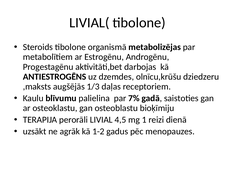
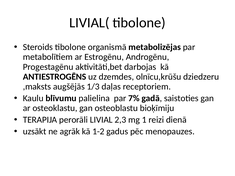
4,5: 4,5 -> 2,3 (120, 120)
